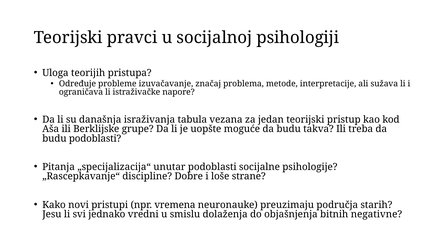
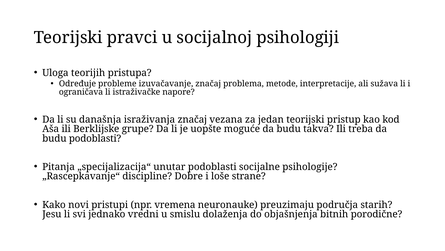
israživanja tabula: tabula -> značaj (192, 119)
negativne: negativne -> porodične (377, 214)
